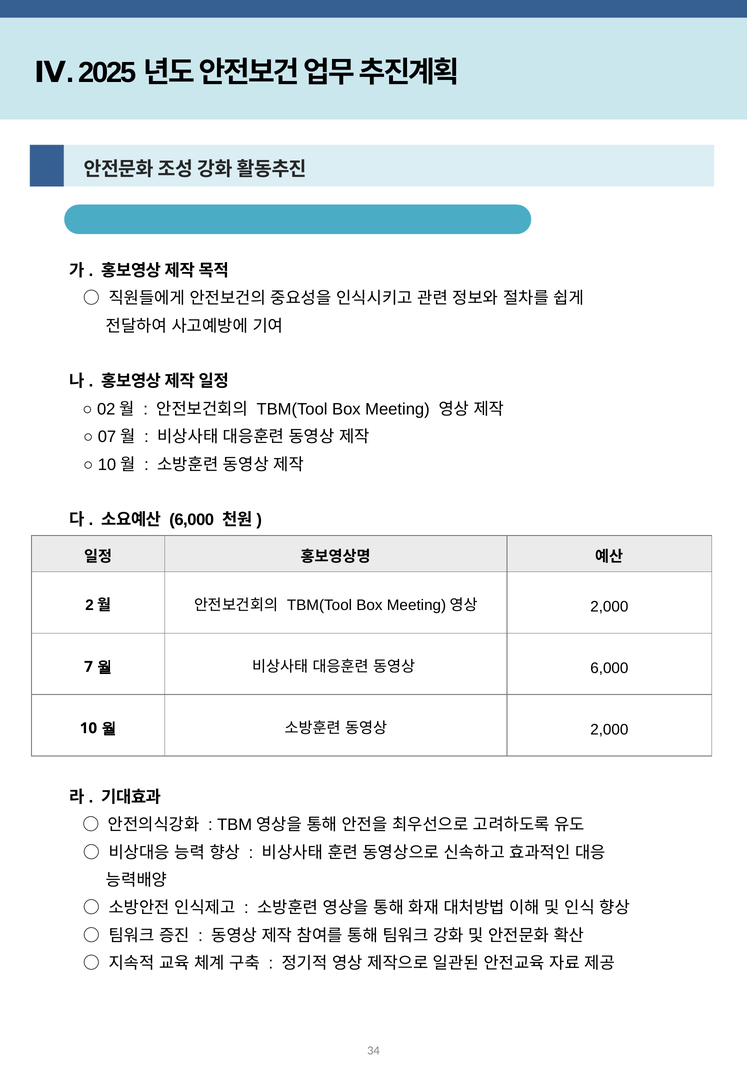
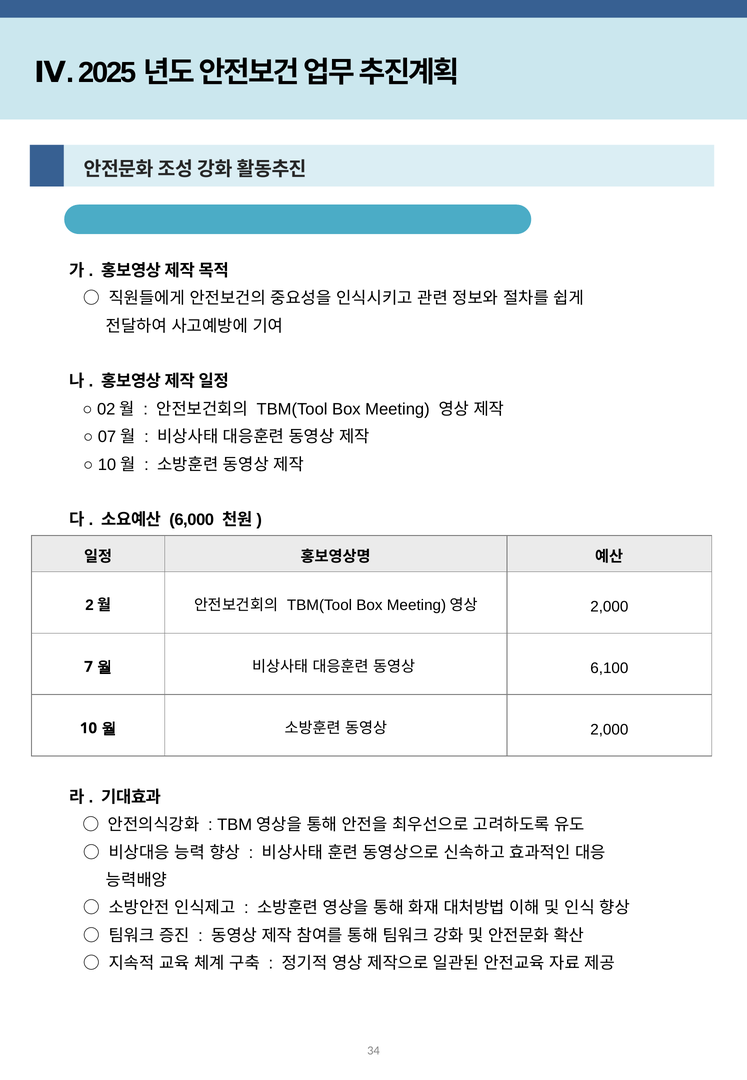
6,000: 6,000 -> 6,100 (609, 667)
